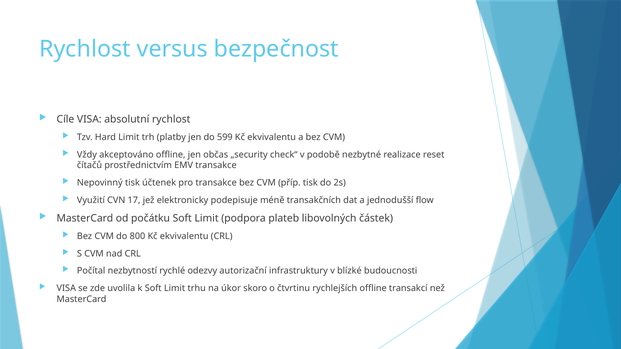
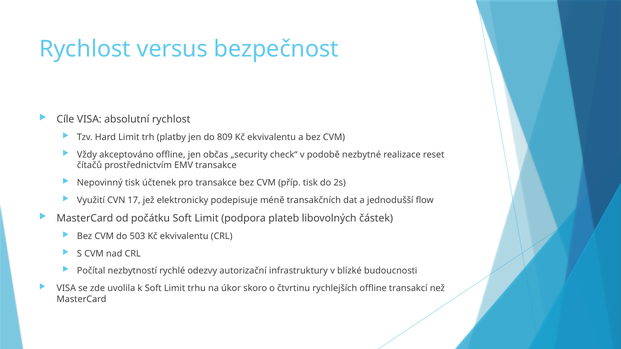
599: 599 -> 809 (225, 137)
800: 800 -> 503 (137, 236)
